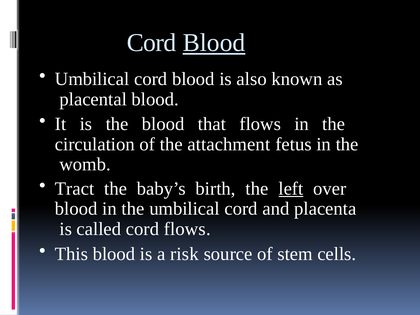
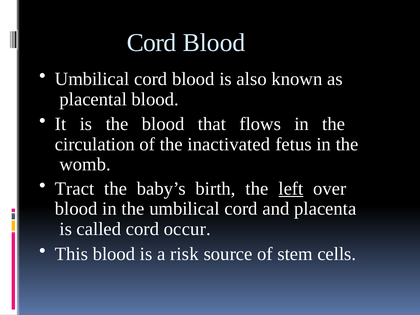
Blood underline: present -> none (214, 43)
attachment: attachment -> inactivated (229, 144)
cord flows: flows -> occur (187, 229)
